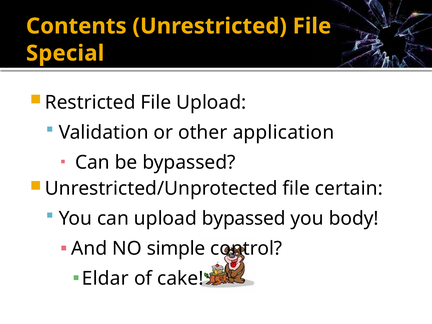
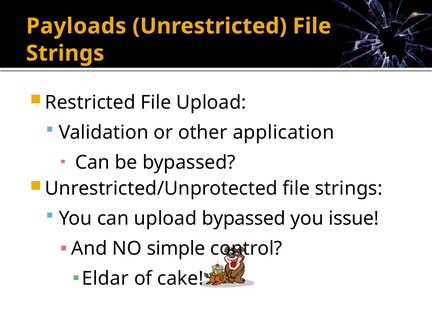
Contents: Contents -> Payloads (76, 26)
Special: Special -> Strings (65, 53)
Unrestricted/Unprotected file certain: certain -> strings (349, 188)
body: body -> issue (354, 218)
